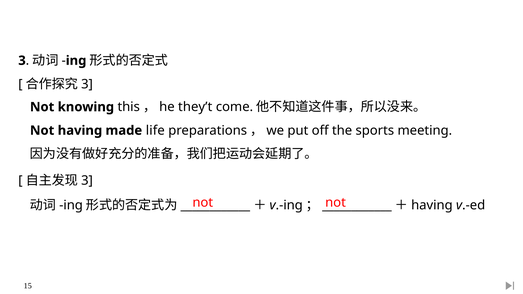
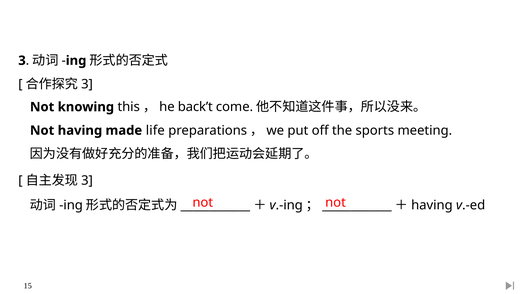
they’t: they’t -> back’t (195, 107)
